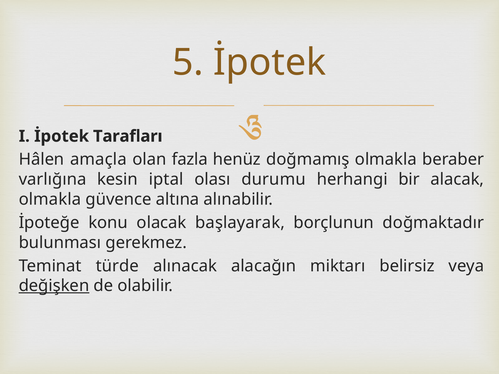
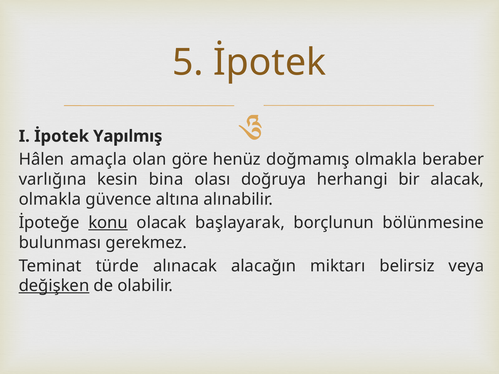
Tarafları: Tarafları -> Yapılmış (128, 136)
fazla: fazla -> göre (190, 160)
iptal: iptal -> bina (166, 180)
durumu: durumu -> doğruya (274, 180)
konu underline: none -> present (108, 223)
doğmaktadır: doğmaktadır -> bölünmesine (433, 223)
